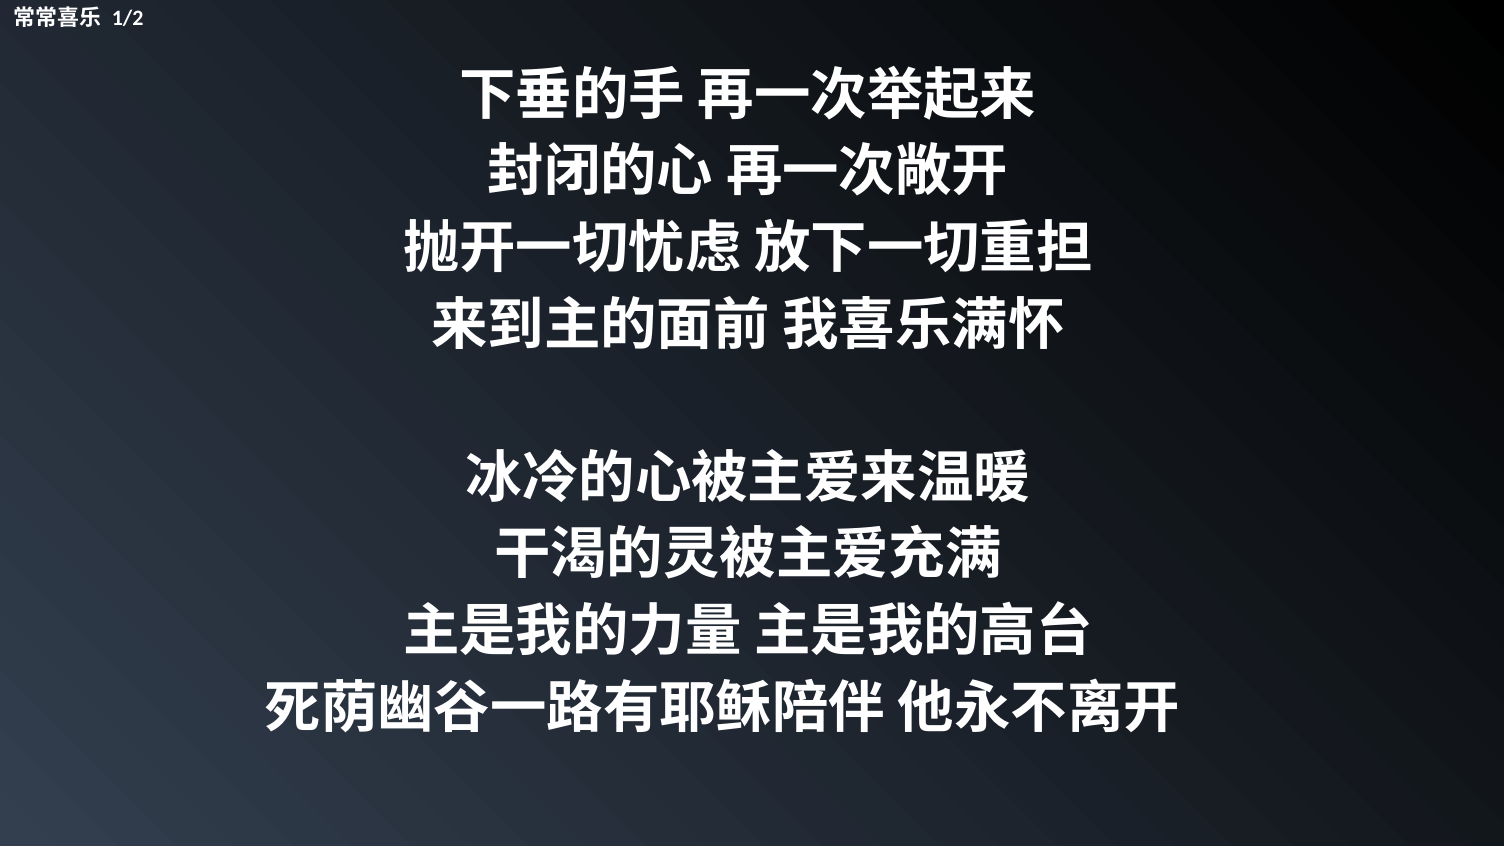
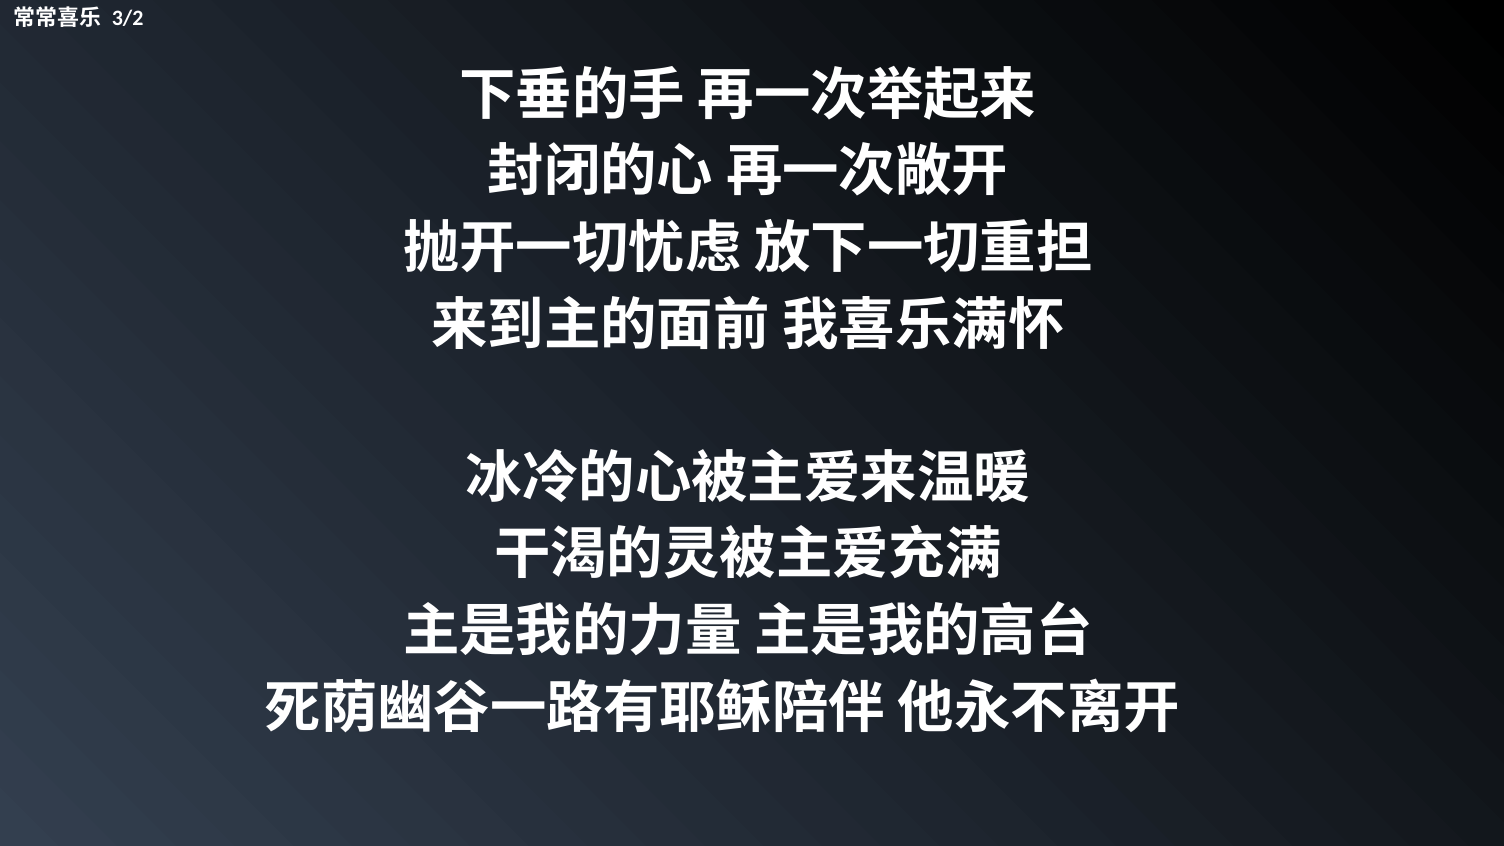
1/2: 1/2 -> 3/2 (128, 18)
